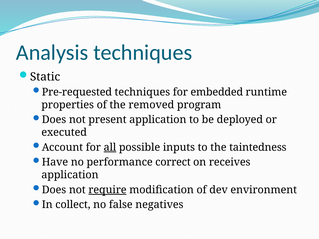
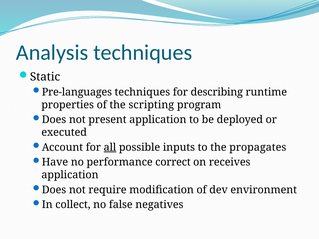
Pre-requested: Pre-requested -> Pre-languages (77, 92)
embedded: embedded -> describing (217, 92)
removed: removed -> scripting (151, 105)
taintedness: taintedness -> propagates (258, 147)
require underline: present -> none (107, 190)
